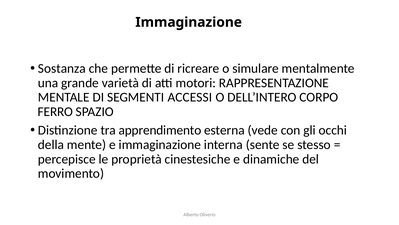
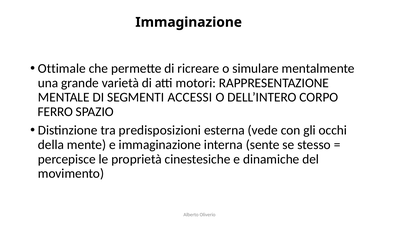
Sostanza: Sostanza -> Ottimale (62, 68)
apprendimento: apprendimento -> predisposizioni (160, 130)
